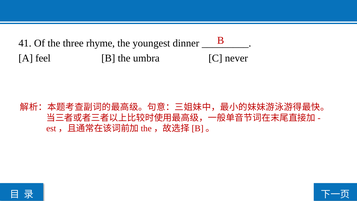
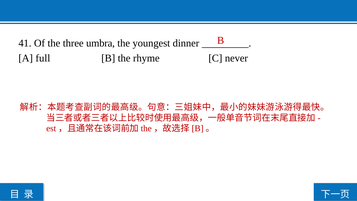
rhyme: rhyme -> umbra (101, 43)
feel: feel -> full (43, 58)
umbra: umbra -> rhyme (146, 58)
